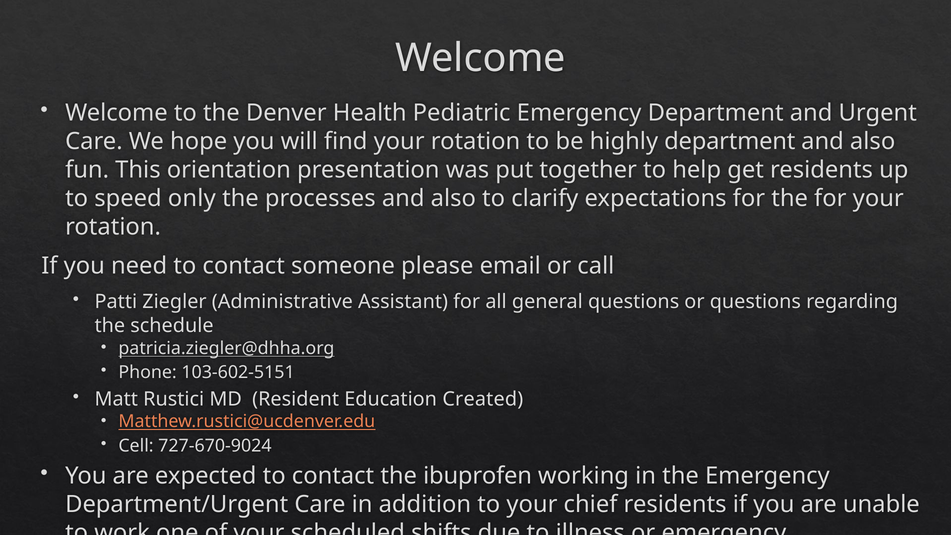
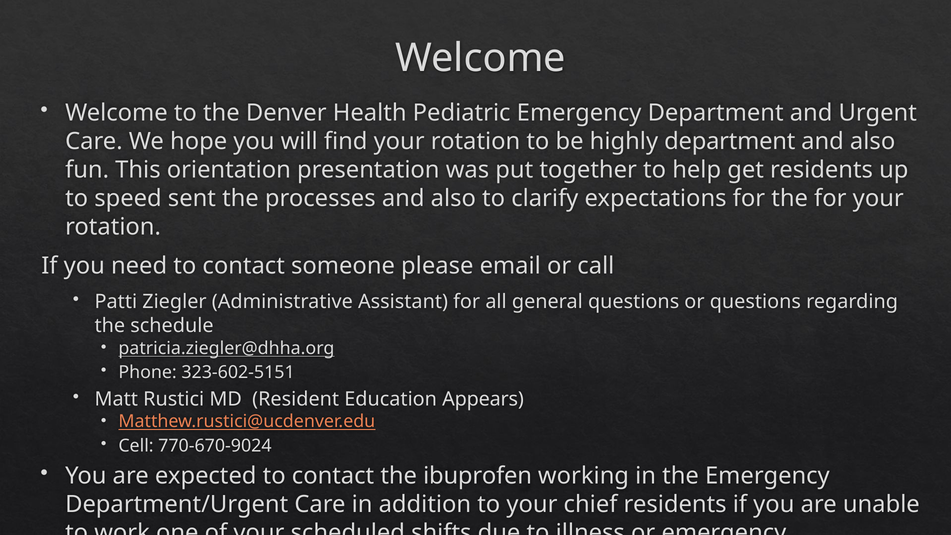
only: only -> sent (192, 198)
103-602-5151: 103-602-5151 -> 323-602-5151 (238, 372)
Created: Created -> Appears (483, 399)
727-670-9024: 727-670-9024 -> 770-670-9024 (215, 446)
